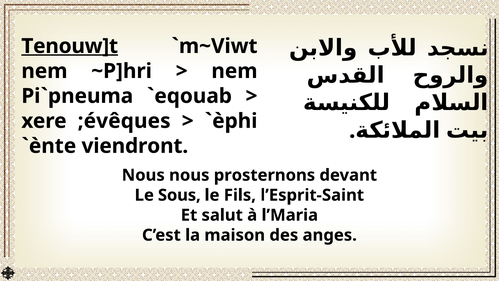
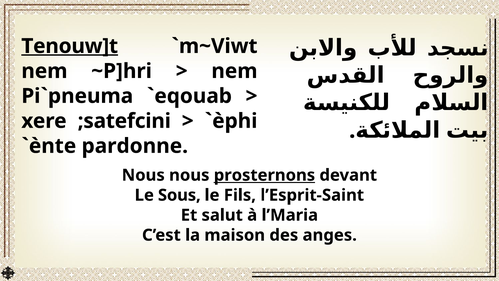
;évêques: ;évêques -> ;satefcini (124, 121)
viendront: viendront -> pardonne (135, 146)
prosternons underline: none -> present (264, 175)
